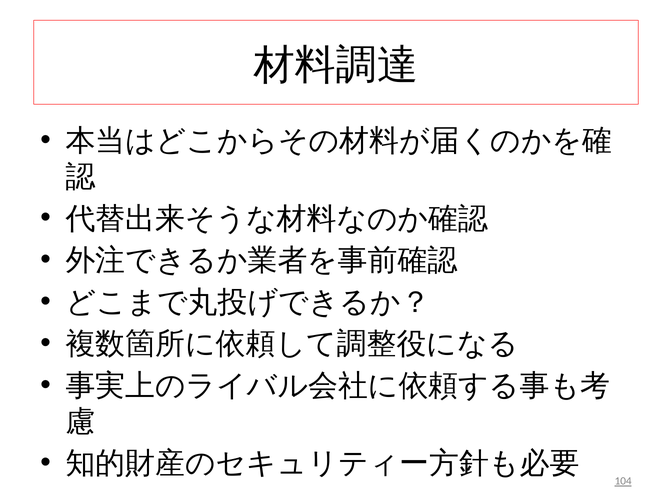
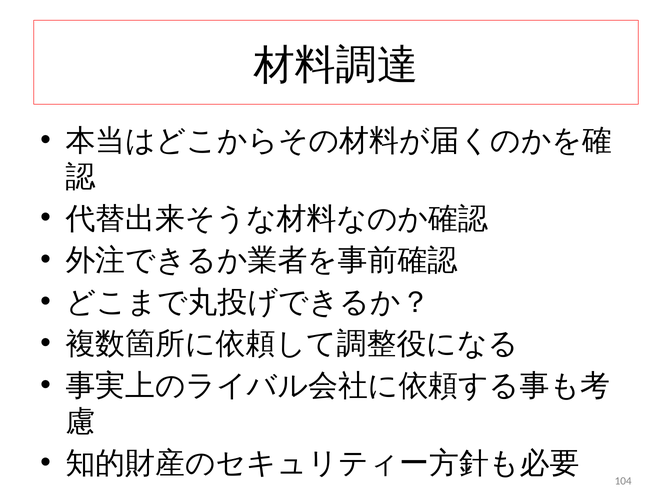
104 underline: present -> none (623, 481)
